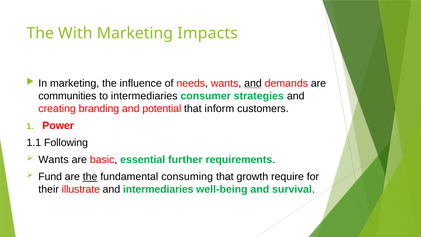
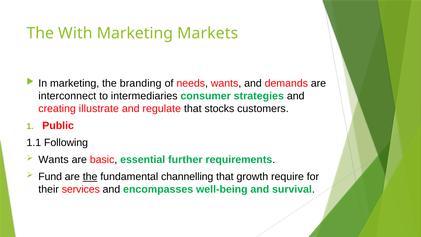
Impacts: Impacts -> Markets (208, 33)
influence: influence -> branding (141, 83)
and underline: present -> none (253, 83)
communities: communities -> interconnect (67, 96)
branding: branding -> illustrate (99, 109)
potential: potential -> regulate (162, 109)
inform: inform -> stocks (219, 109)
Power: Power -> Public (58, 126)
consuming: consuming -> channelling (187, 177)
illustrate: illustrate -> services (81, 189)
and intermediaries: intermediaries -> encompasses (158, 189)
